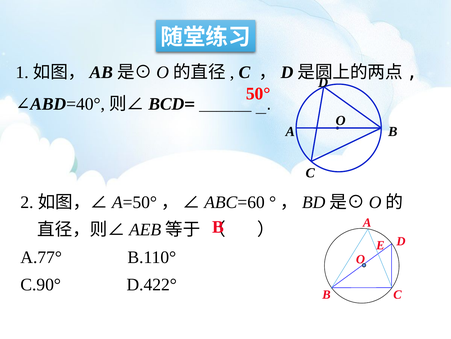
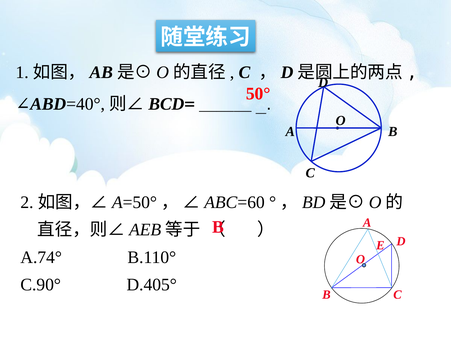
A.77°: A.77° -> A.74° (41, 257)
D.422°: D.422° -> D.405° (152, 284)
